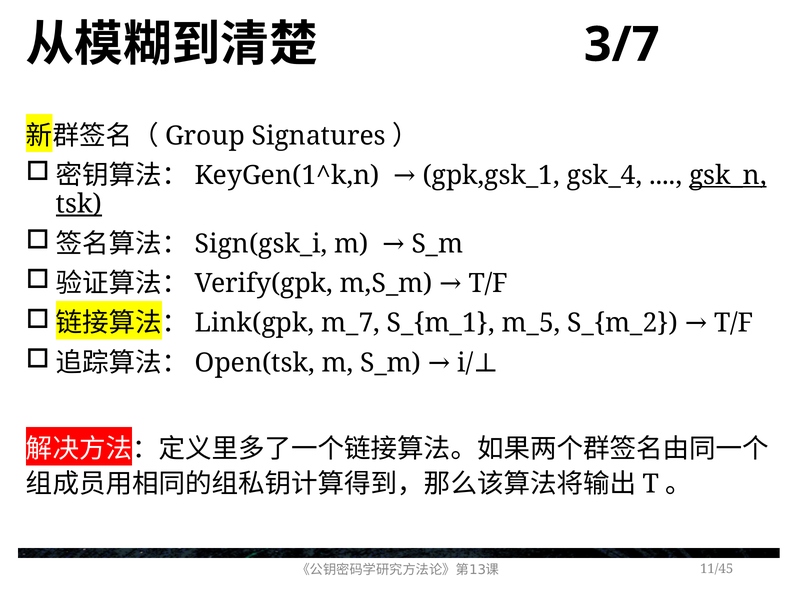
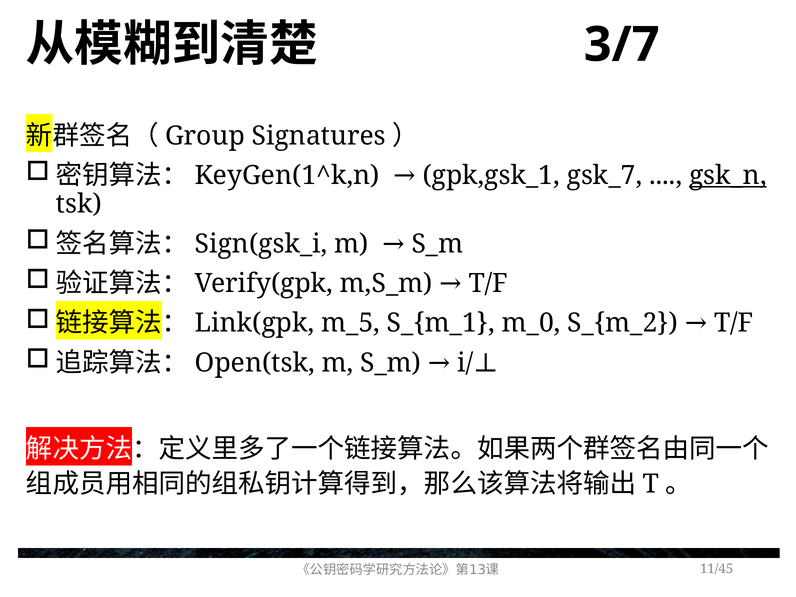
gsk_4: gsk_4 -> gsk_7 (604, 175)
tsk underline: present -> none (79, 204)
m_7: m_7 -> m_5 (351, 323)
m_5: m_5 -> m_0 (531, 323)
